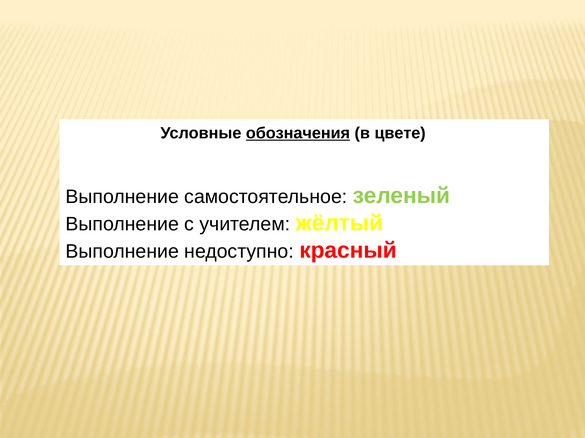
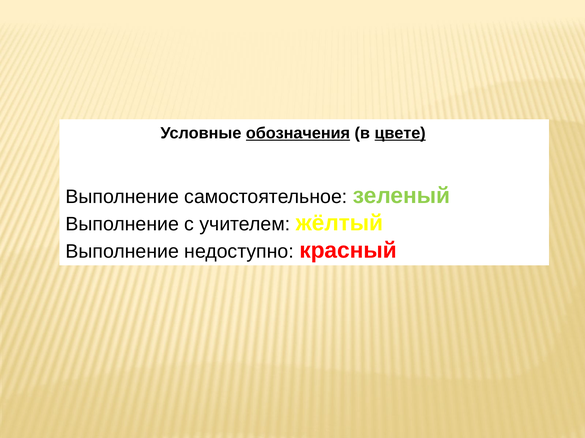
цвете underline: none -> present (400, 133)
